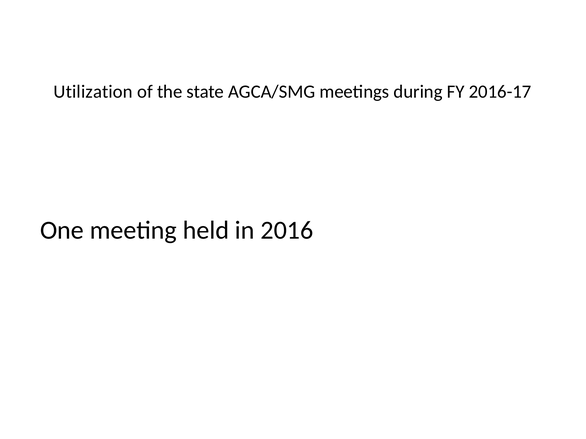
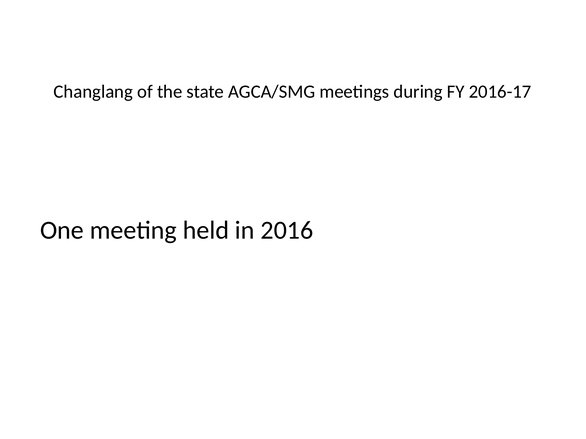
Utilization: Utilization -> Changlang (93, 92)
